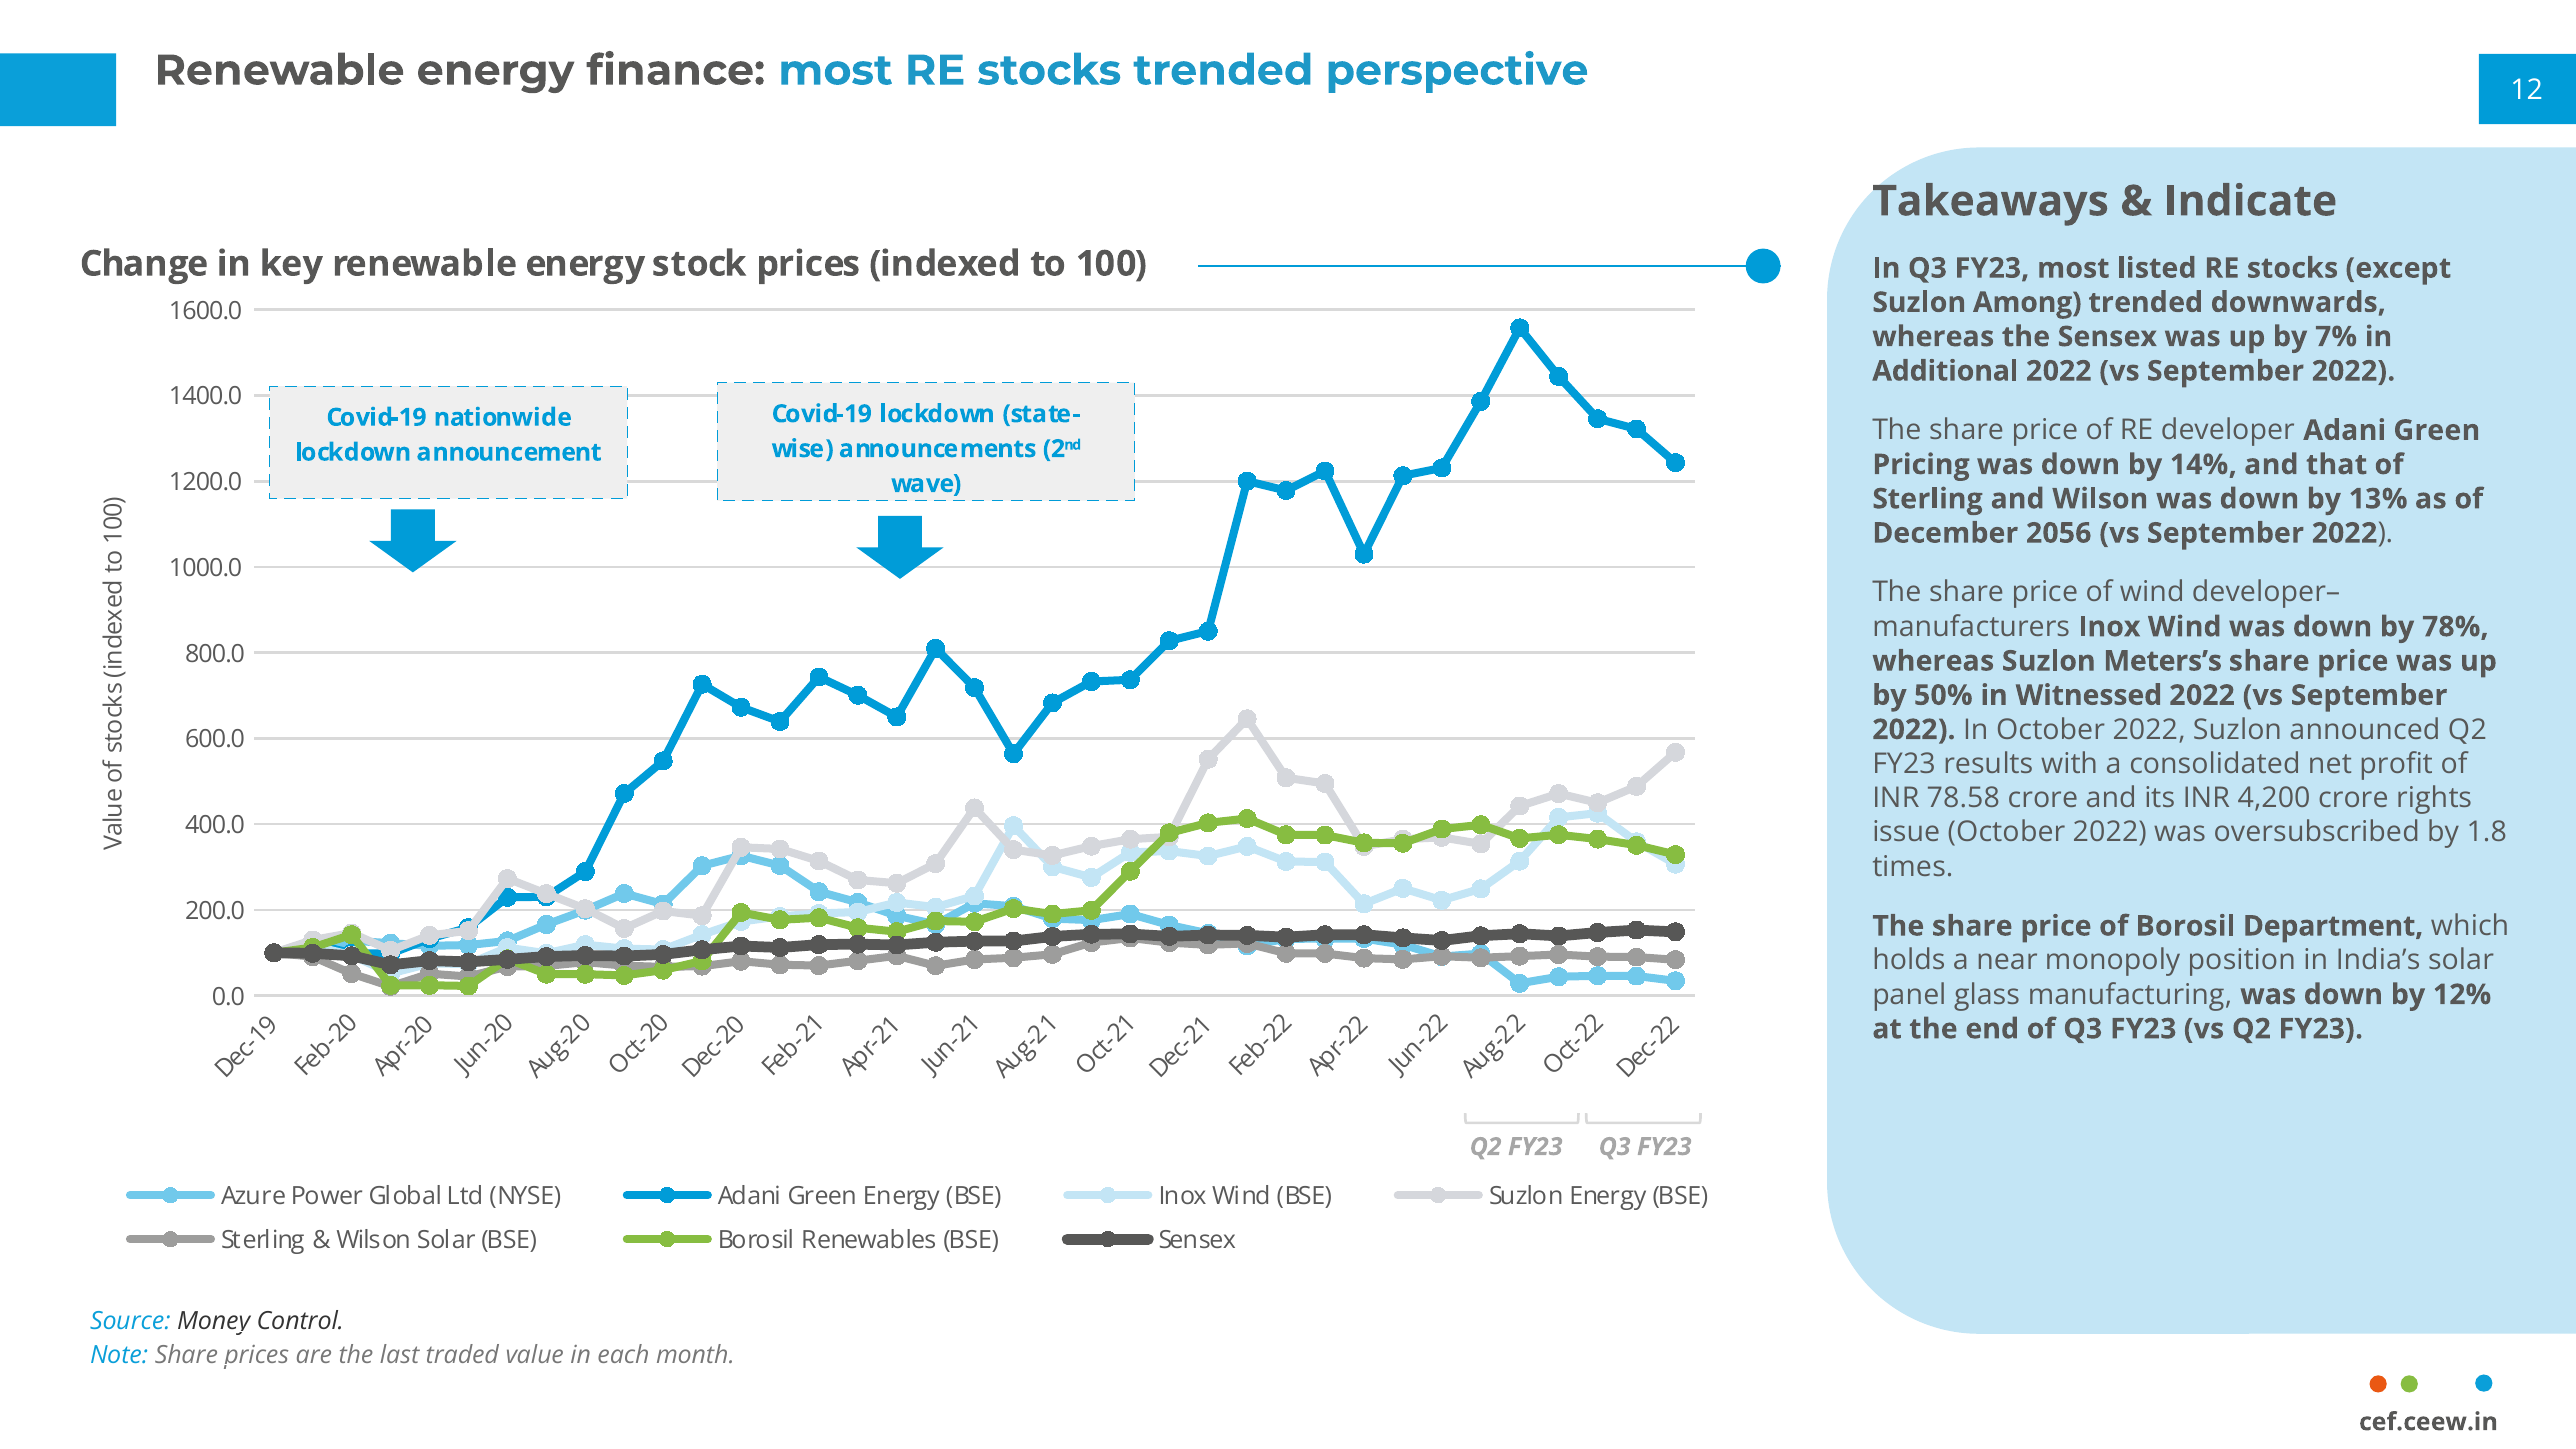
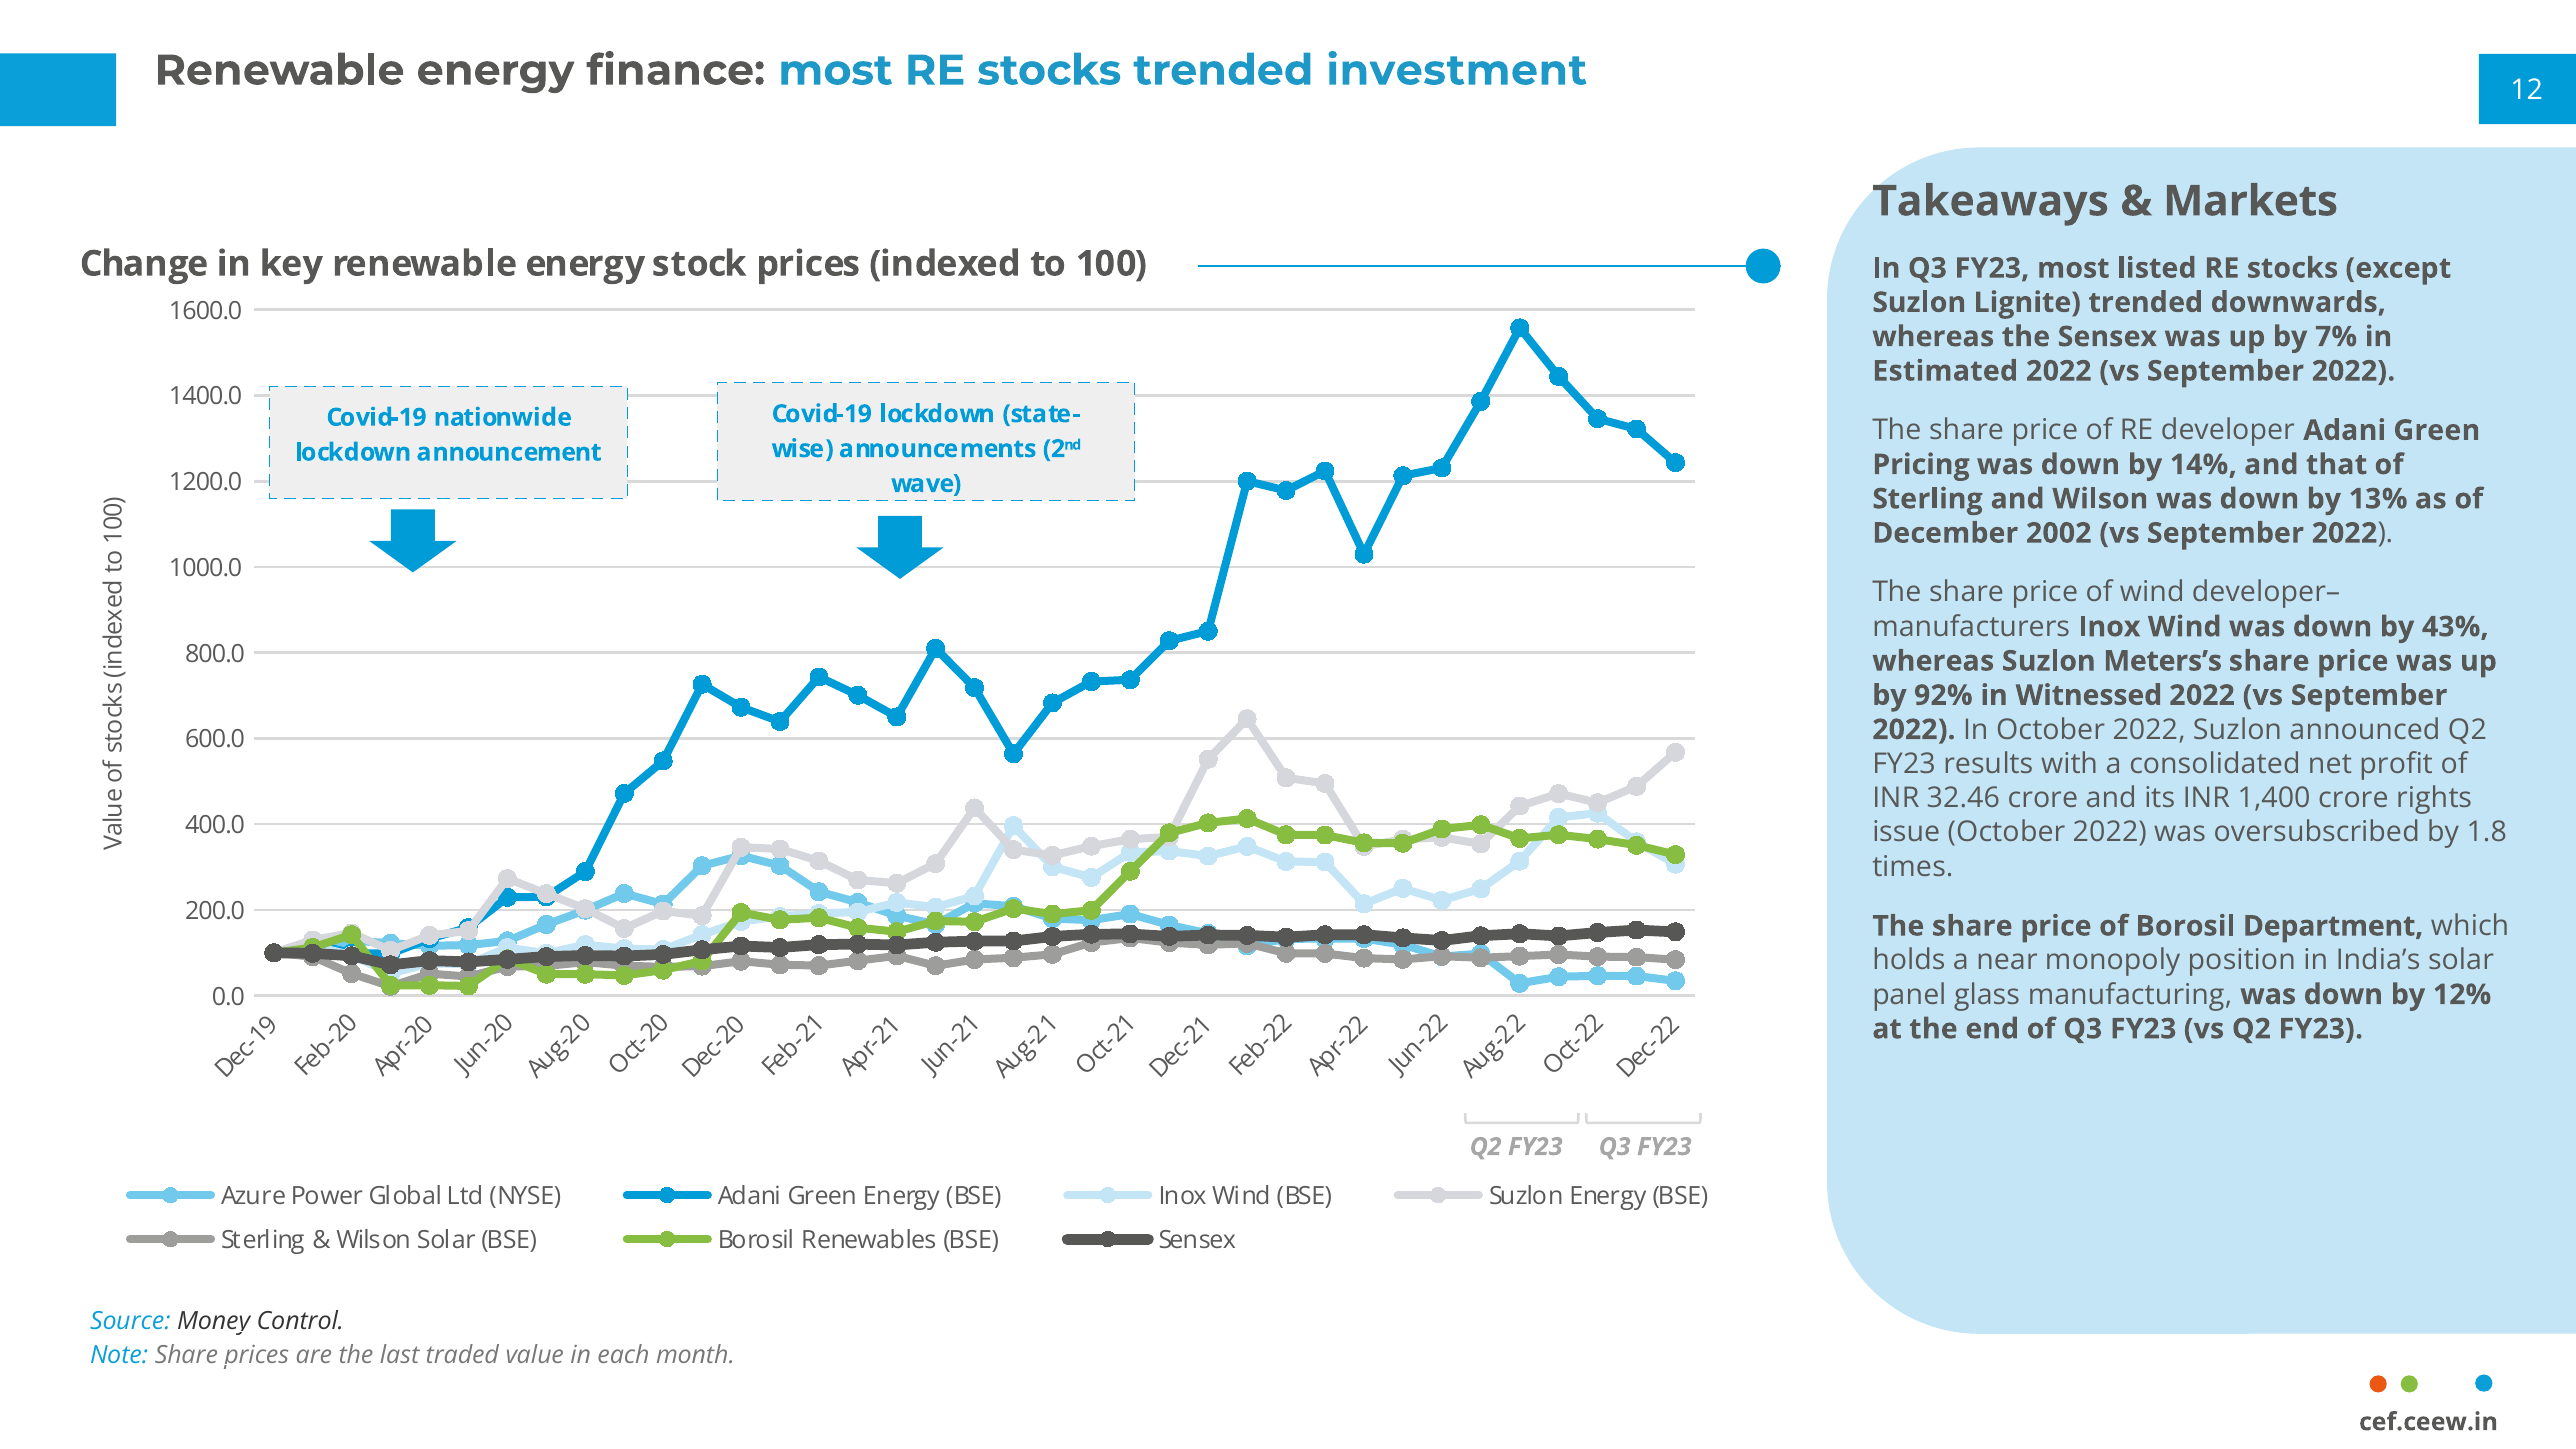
perspective: perspective -> investment (1457, 70)
Indicate: Indicate -> Markets (2251, 201)
Among: Among -> Lignite (2027, 303)
Additional: Additional -> Estimated (1945, 371)
2056: 2056 -> 2002 (2059, 533)
78%: 78% -> 43% (2455, 627)
50%: 50% -> 92% (1943, 695)
78.58: 78.58 -> 32.46 (1963, 798)
4,200: 4,200 -> 1,400 (2274, 798)
